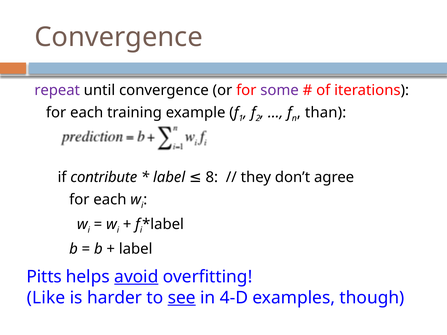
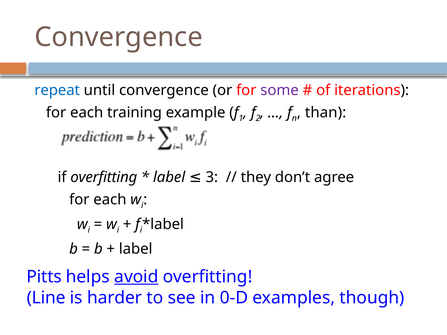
repeat colour: purple -> blue (57, 90)
if contribute: contribute -> overfitting (104, 177)
8: 8 -> 3 (212, 177)
Like: Like -> Line (46, 298)
see underline: present -> none (182, 298)
4-D: 4-D -> 0-D (234, 298)
